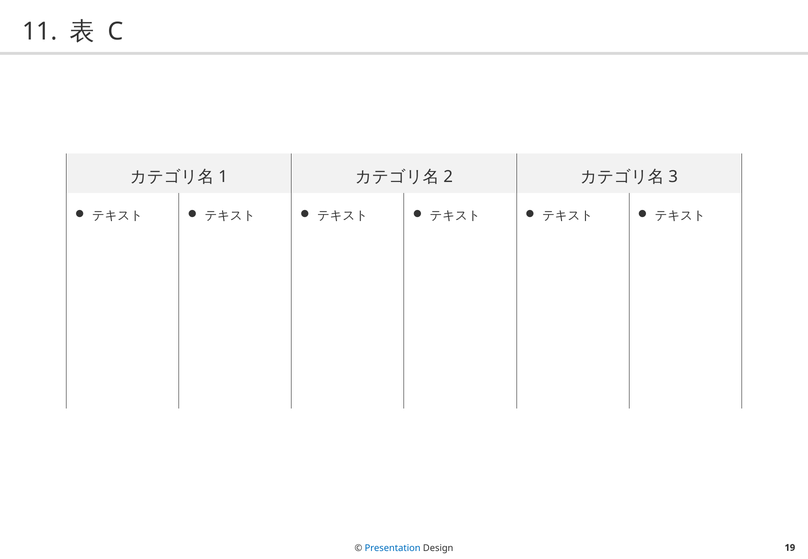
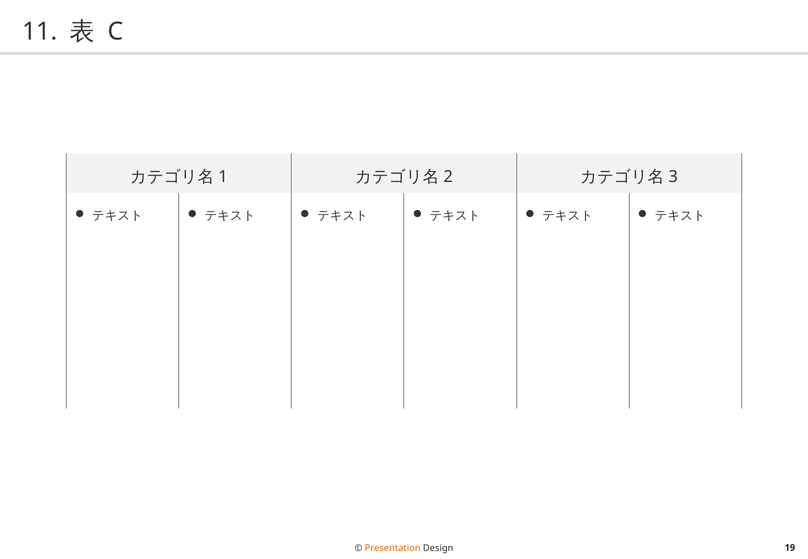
Presentation colour: blue -> orange (393, 548)
